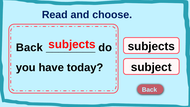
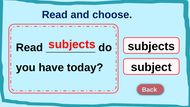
Back: Back -> Read (29, 47)
